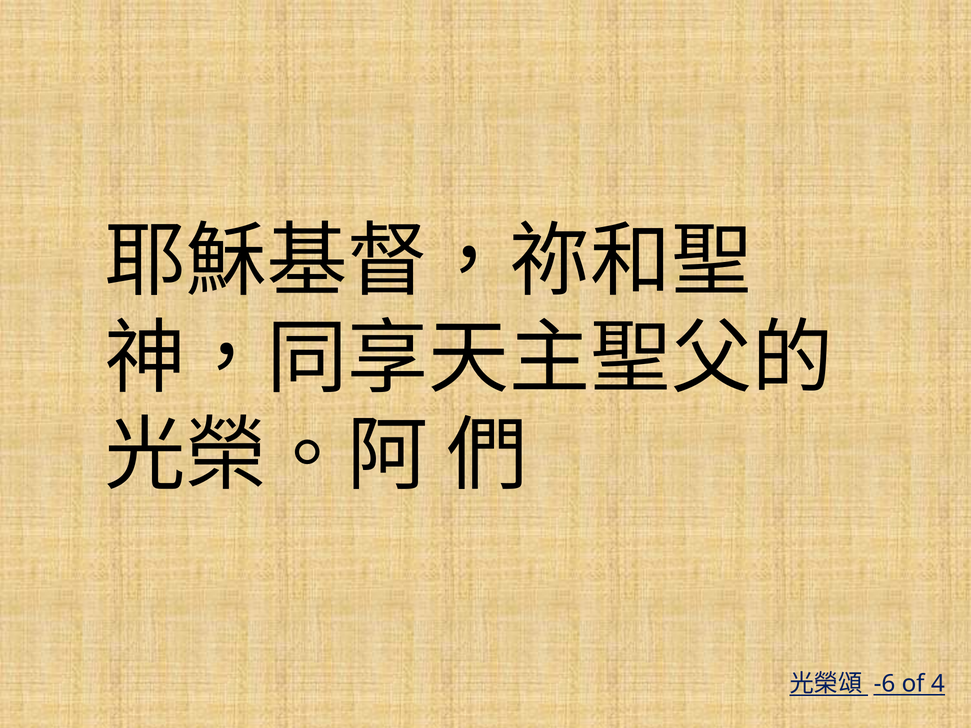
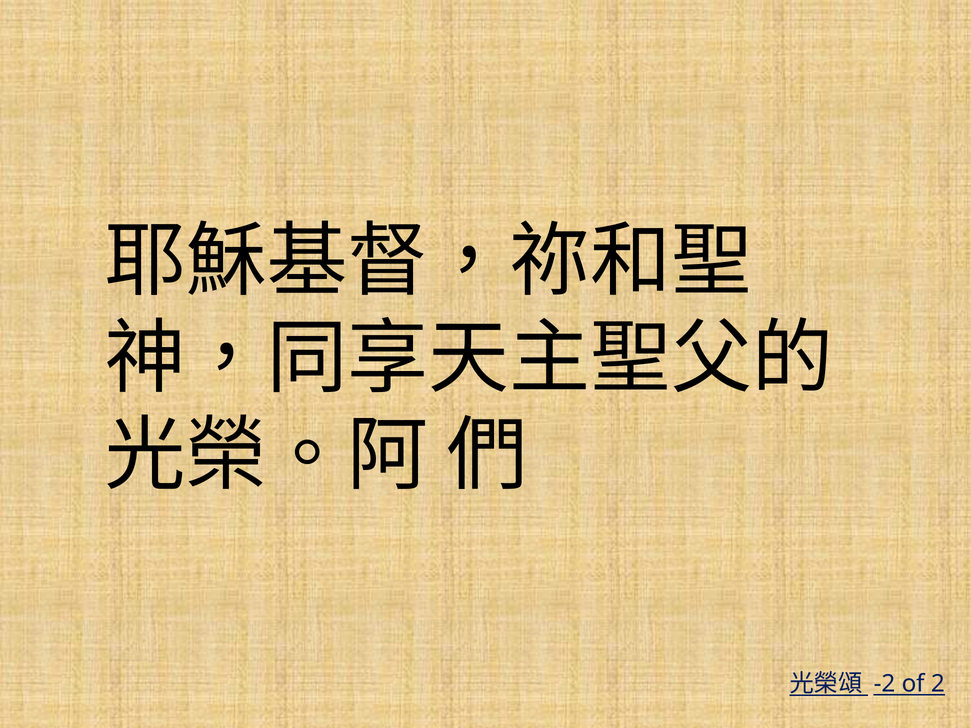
-6: -6 -> -2 (885, 684)
4: 4 -> 2 (938, 684)
